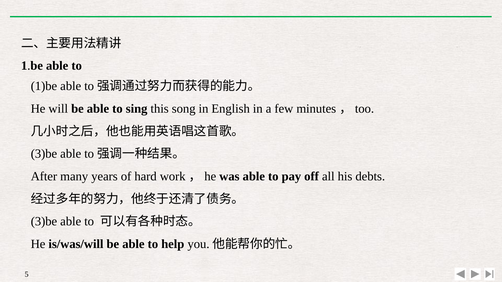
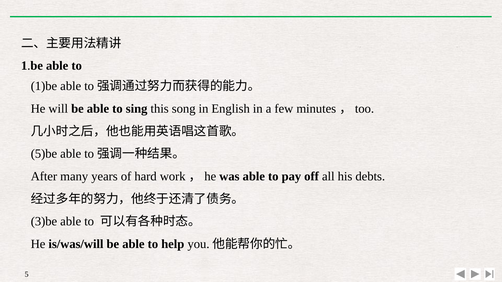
3)be: 3)be -> 5)be (44, 154)
